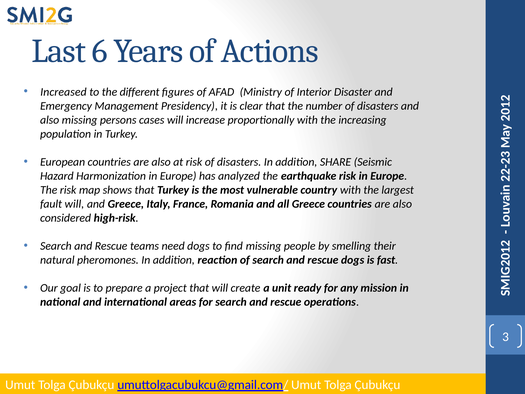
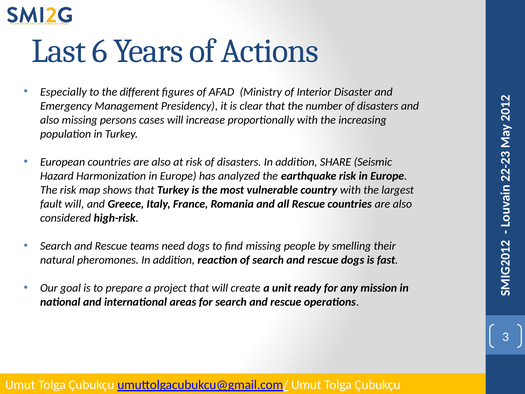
Increased: Increased -> Especially (63, 92)
all Greece: Greece -> Rescue (308, 204)
